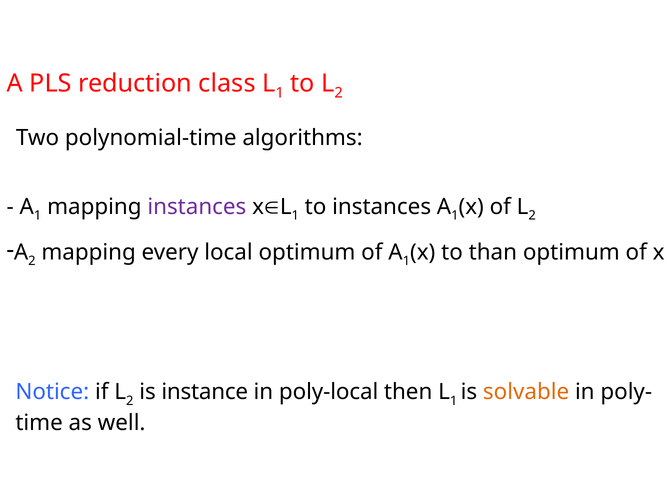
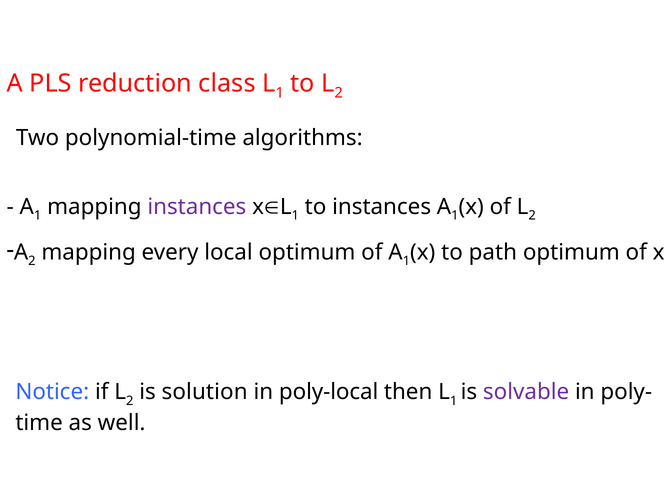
than: than -> path (493, 252)
instance: instance -> solution (205, 392)
solvable colour: orange -> purple (526, 392)
